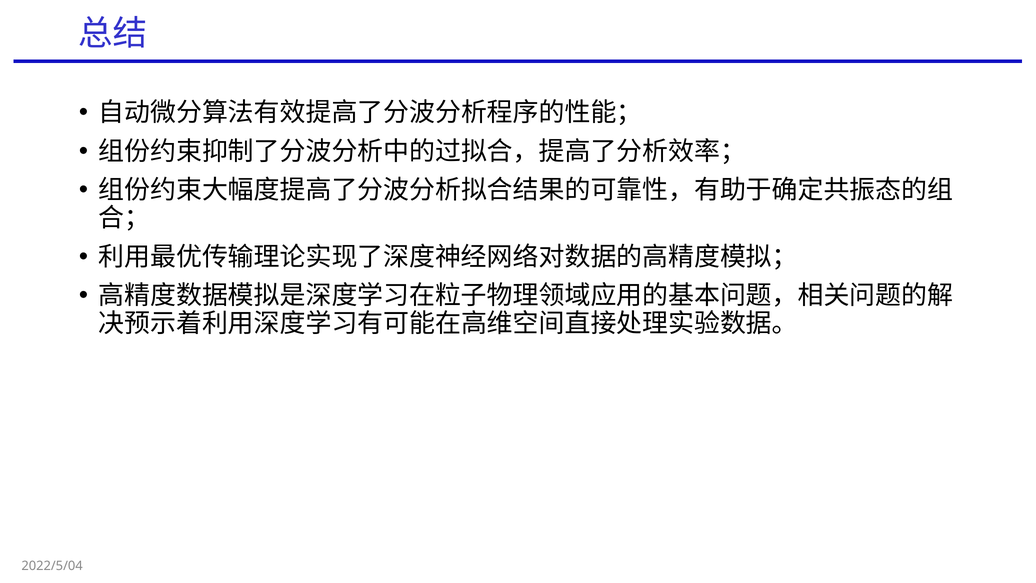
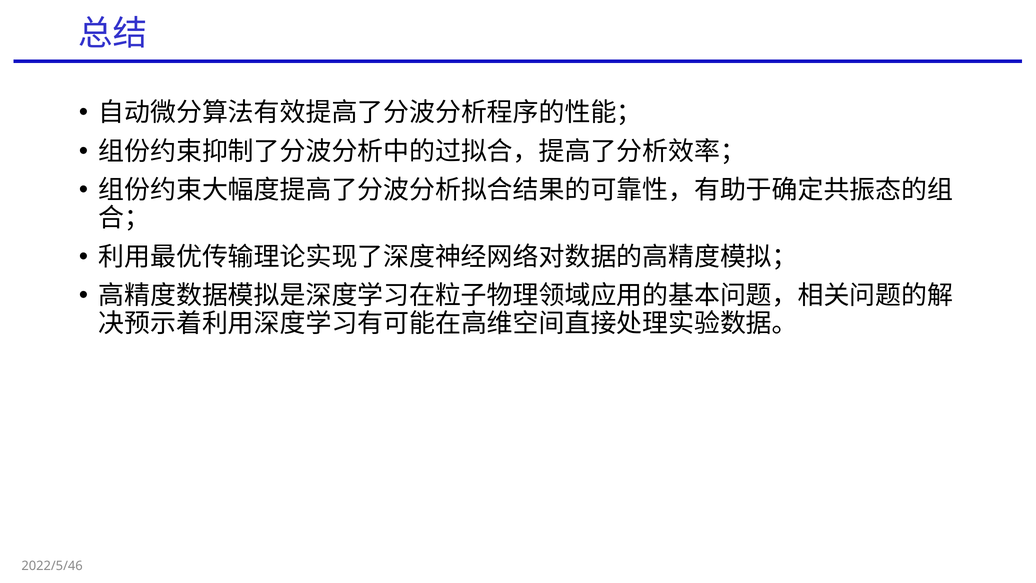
2022/5/04: 2022/5/04 -> 2022/5/46 (52, 566)
